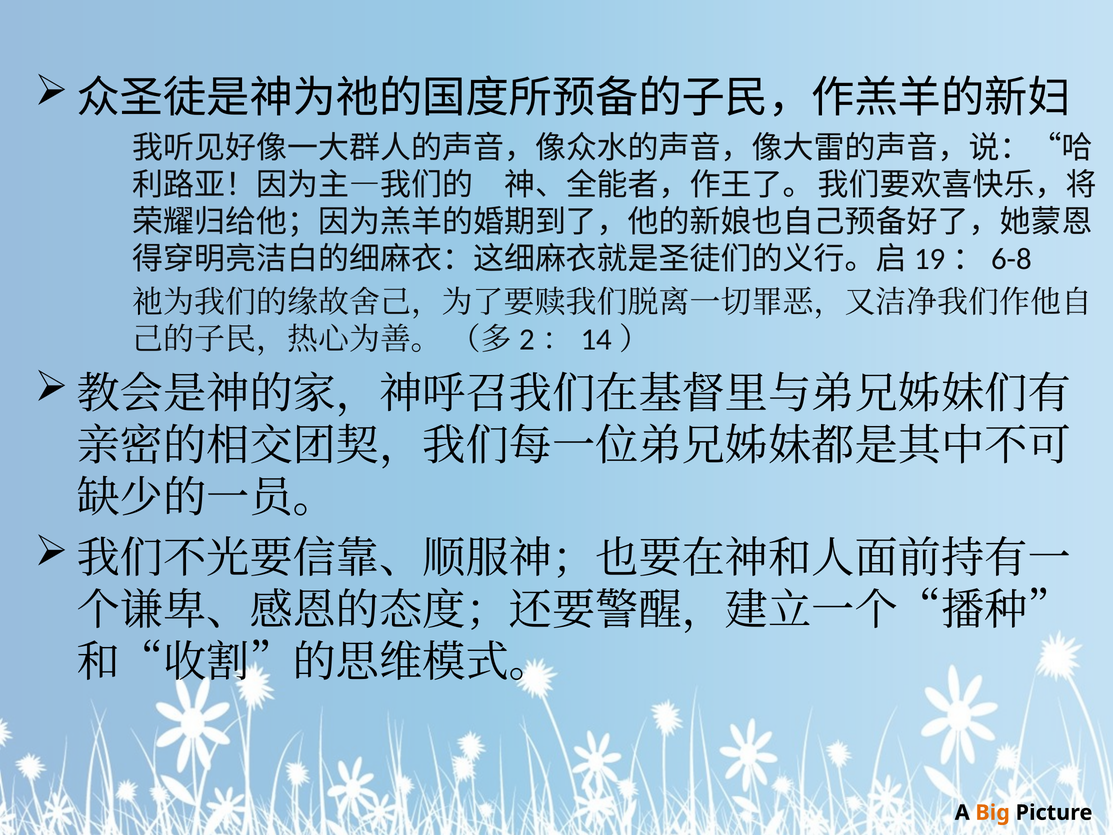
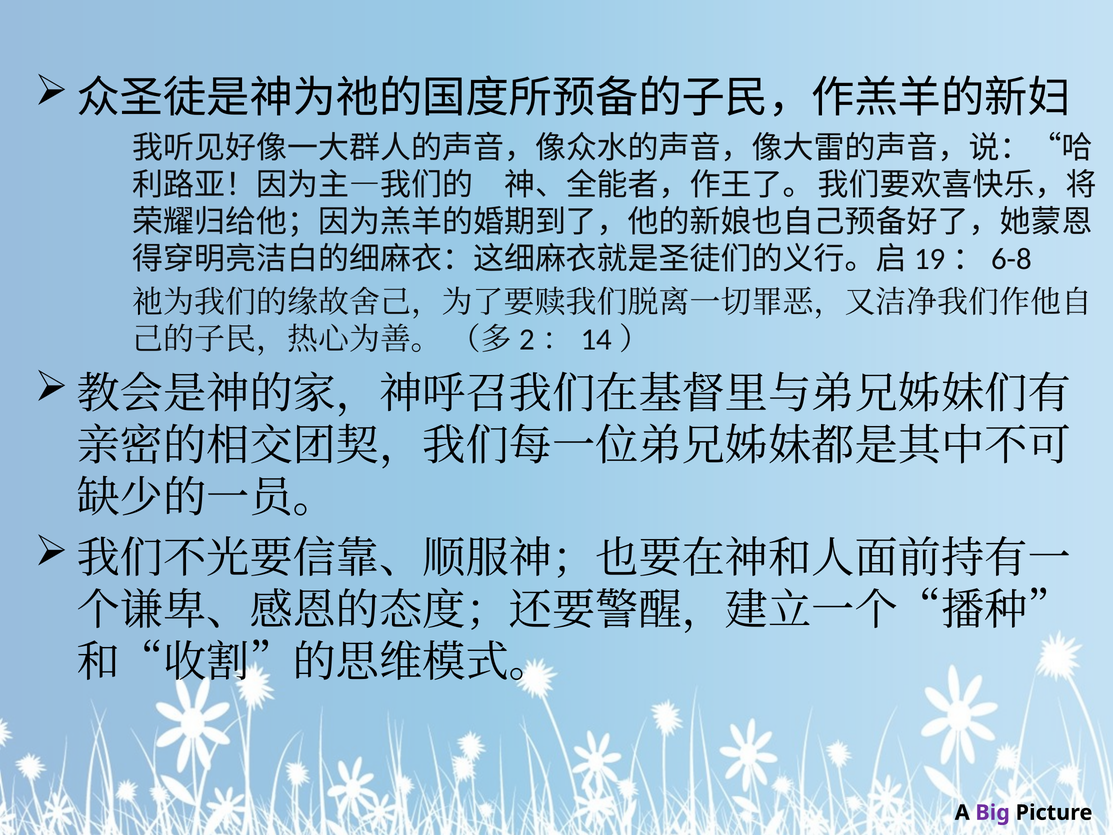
Big colour: orange -> purple (993, 812)
